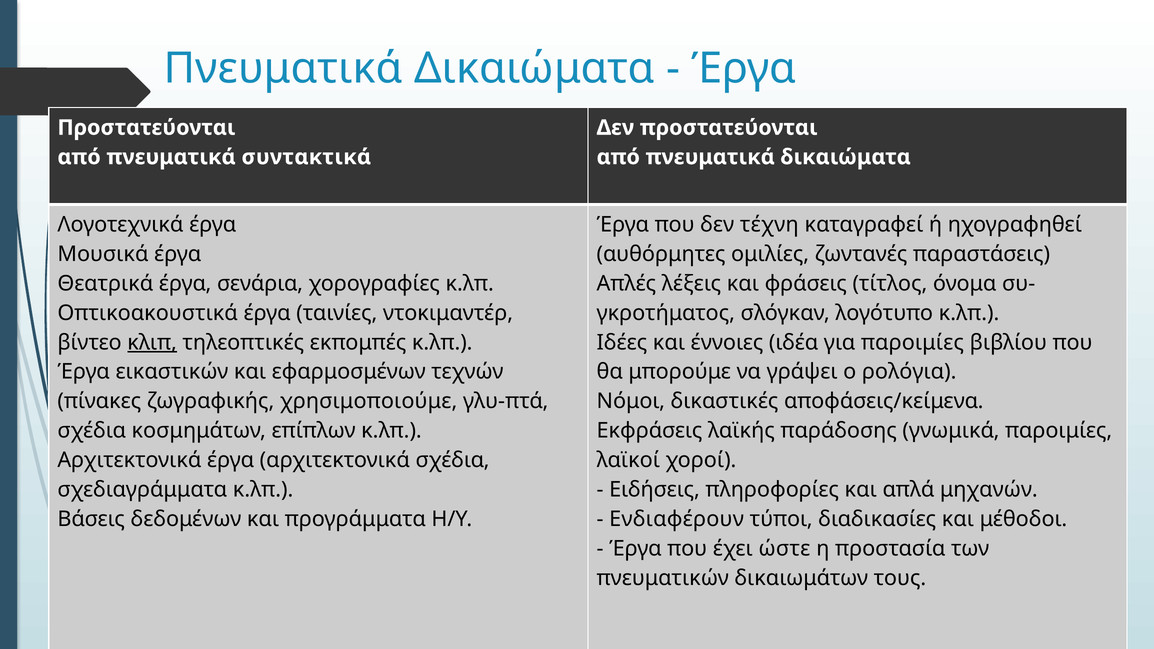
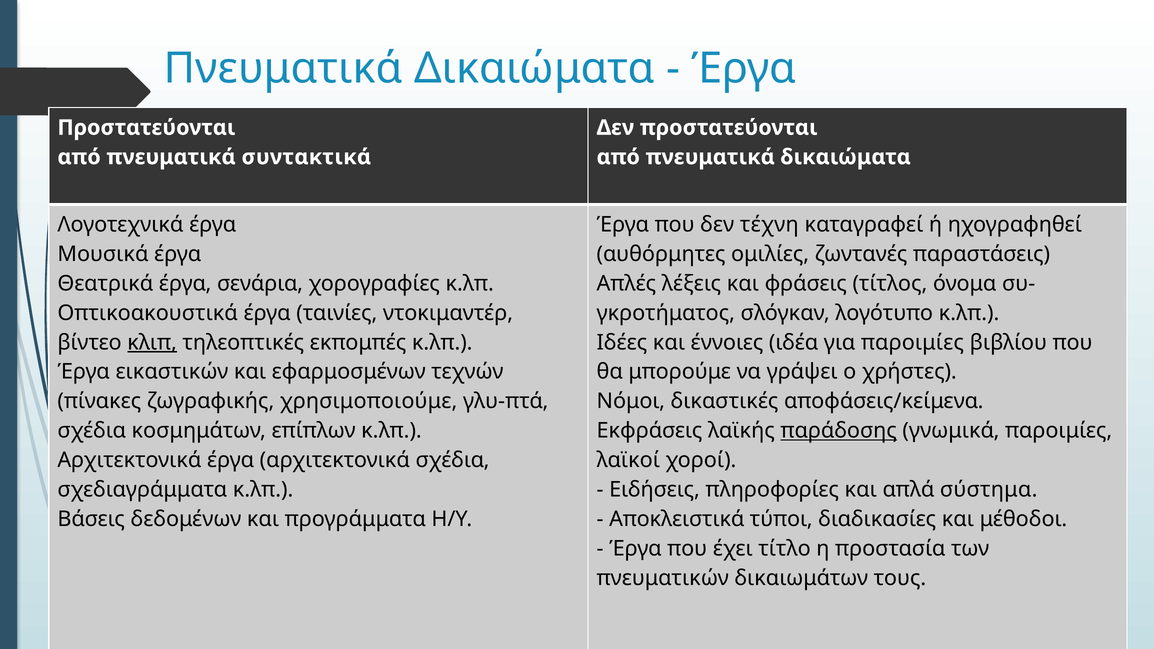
ρολόγια: ρολόγια -> χρήστες (909, 372)
παράδοσης underline: none -> present (839, 431)
μηχανών: μηχανών -> σύστημα (989, 490)
Ενδιαφέρουν: Ενδιαφέρουν -> Αποκλειστικά (677, 519)
ώστε: ώστε -> τίτλο (785, 549)
